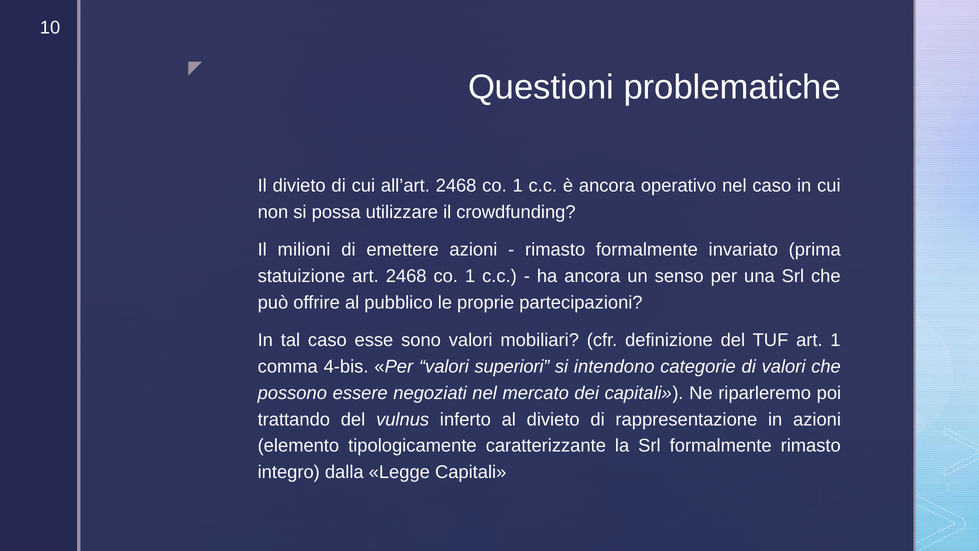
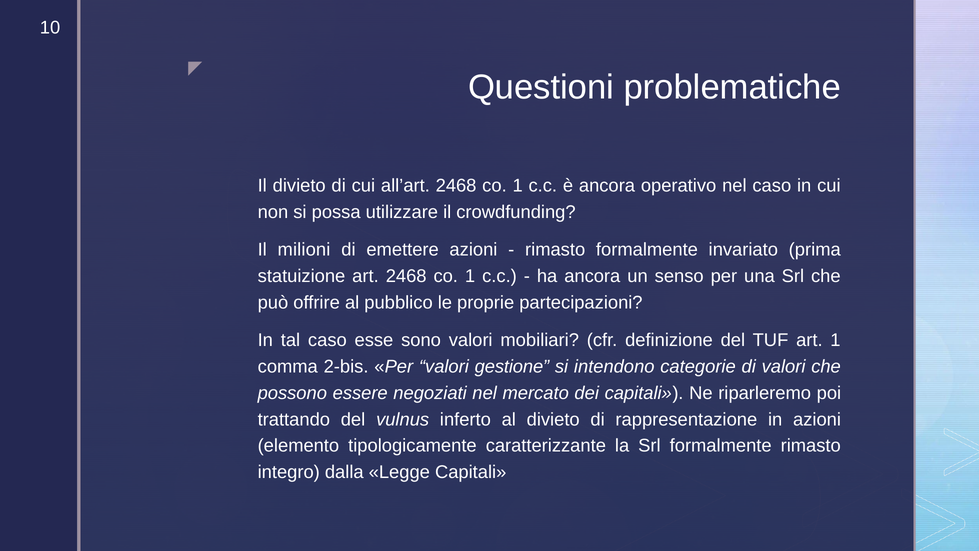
4-bis: 4-bis -> 2-bis (346, 366)
superiori: superiori -> gestione (512, 366)
